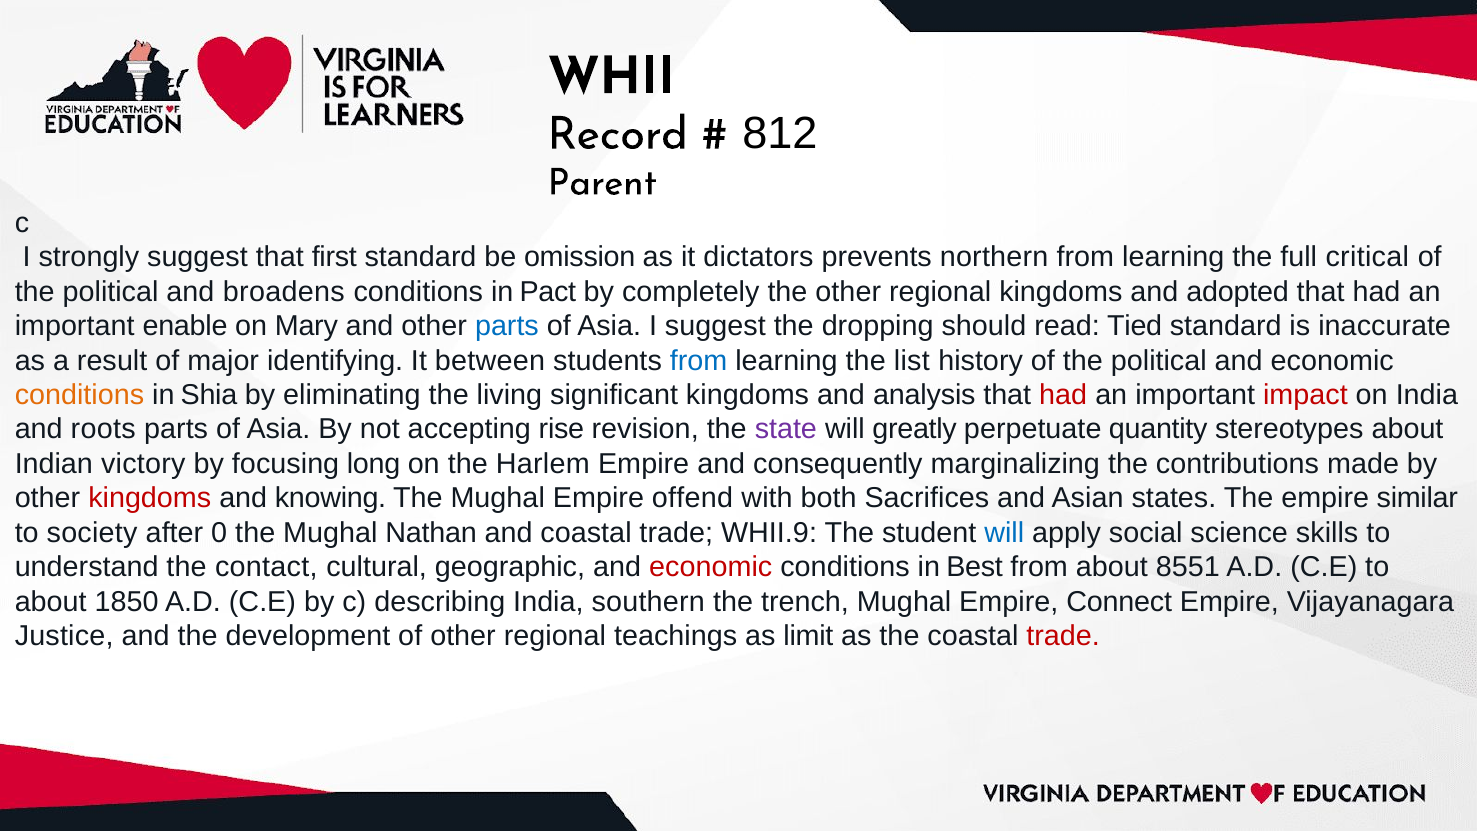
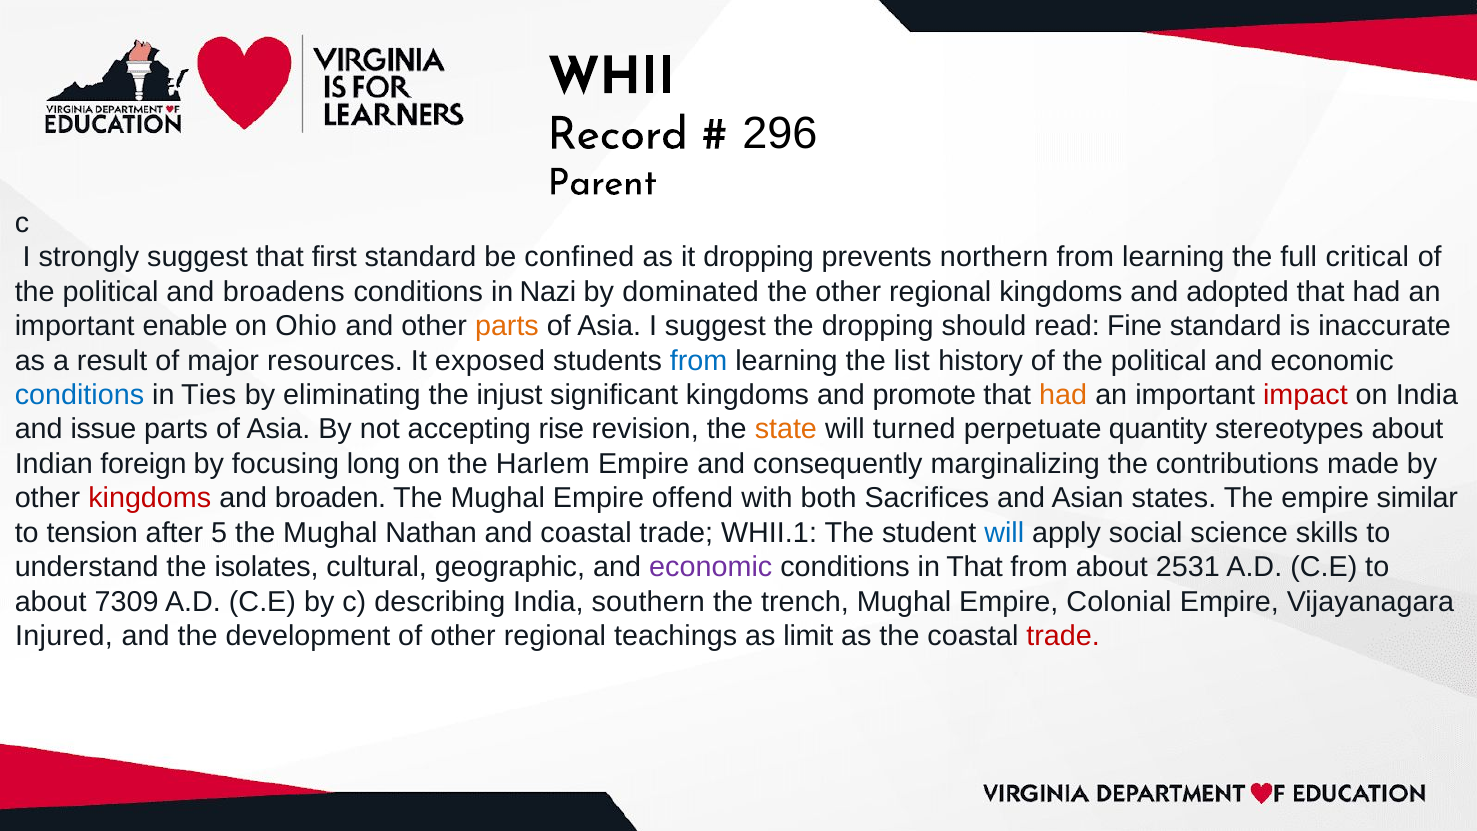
812: 812 -> 296 (780, 134)
omission: omission -> confined (579, 257)
it dictators: dictators -> dropping (759, 257)
Pact: Pact -> Nazi (548, 292)
completely: completely -> dominated (691, 292)
Mary: Mary -> Ohio (306, 326)
parts colour: blue -> orange (507, 326)
Tied: Tied -> Fine (1135, 326)
identifying: identifying -> resources (335, 360)
between: between -> exposed (490, 360)
conditions colour: orange -> blue (79, 395)
Shia: Shia -> Ties (209, 395)
living: living -> injust (510, 395)
analysis: analysis -> promote (924, 395)
had colour: red -> orange (1063, 395)
roots: roots -> issue (104, 429)
state colour: purple -> orange (786, 429)
greatly: greatly -> turned (914, 429)
victory: victory -> foreign (144, 464)
knowing: knowing -> broaden (331, 498)
society: society -> tension (92, 533)
0: 0 -> 5 (219, 533)
WHII.9: WHII.9 -> WHII.1 (769, 533)
contact: contact -> isolates (267, 567)
economic colour: red -> purple (711, 567)
in Best: Best -> That (975, 567)
8551: 8551 -> 2531 (1188, 567)
1850: 1850 -> 7309 (127, 602)
Connect: Connect -> Colonial (1119, 602)
Justice: Justice -> Injured (64, 636)
